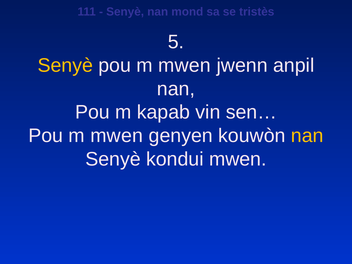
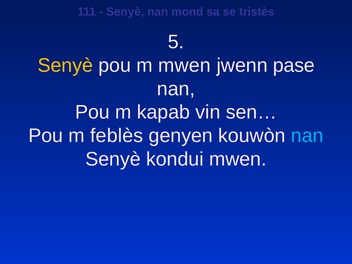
anpil: anpil -> pase (294, 65)
mwen: mwen -> feblès (117, 136)
nan colour: yellow -> light blue (307, 136)
